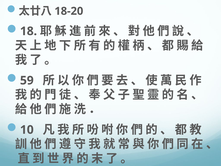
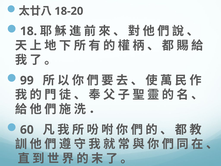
59: 59 -> 99 (27, 80)
10: 10 -> 60 (27, 130)
